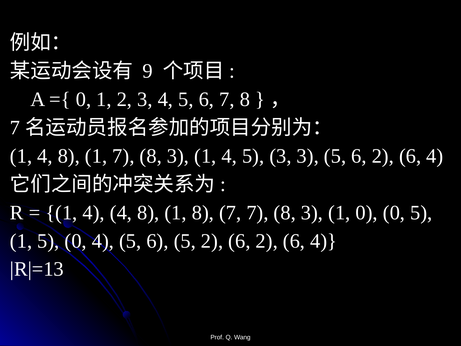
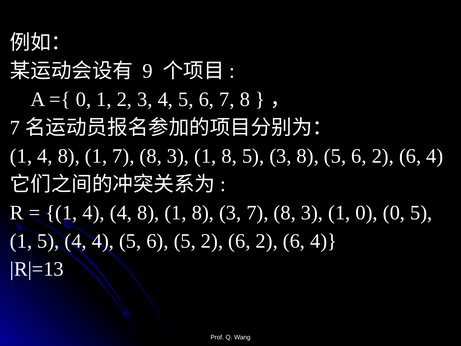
3 1 4: 4 -> 8 (229, 156)
3 3: 3 -> 8 (308, 156)
1 8 7: 7 -> 3 (230, 212)
5 0: 0 -> 4 (76, 241)
